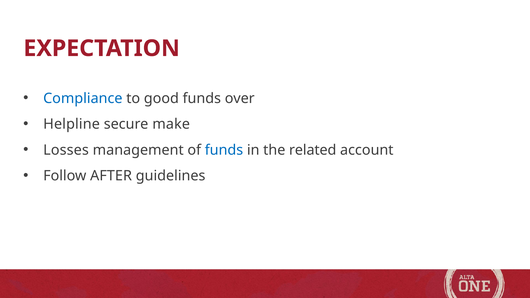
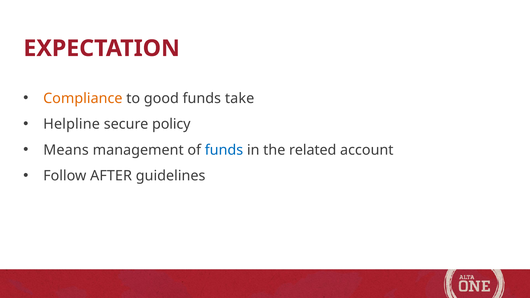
Compliance colour: blue -> orange (83, 98)
over: over -> take (240, 98)
make: make -> policy (171, 124)
Losses: Losses -> Means (66, 150)
